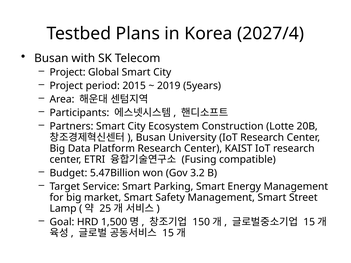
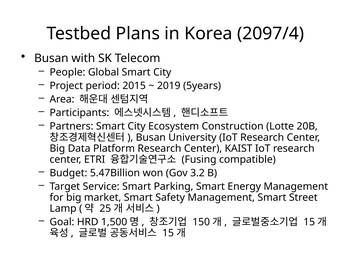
2027/4: 2027/4 -> 2097/4 (271, 34)
Project: Project -> People (67, 72)
